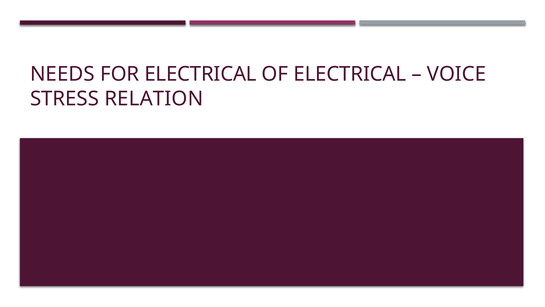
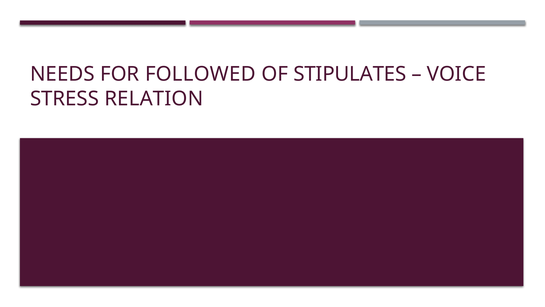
FOR ELECTRICAL: ELECTRICAL -> FOLLOWED (200, 74)
OF ELECTRICAL: ELECTRICAL -> STIPULATES (350, 74)
